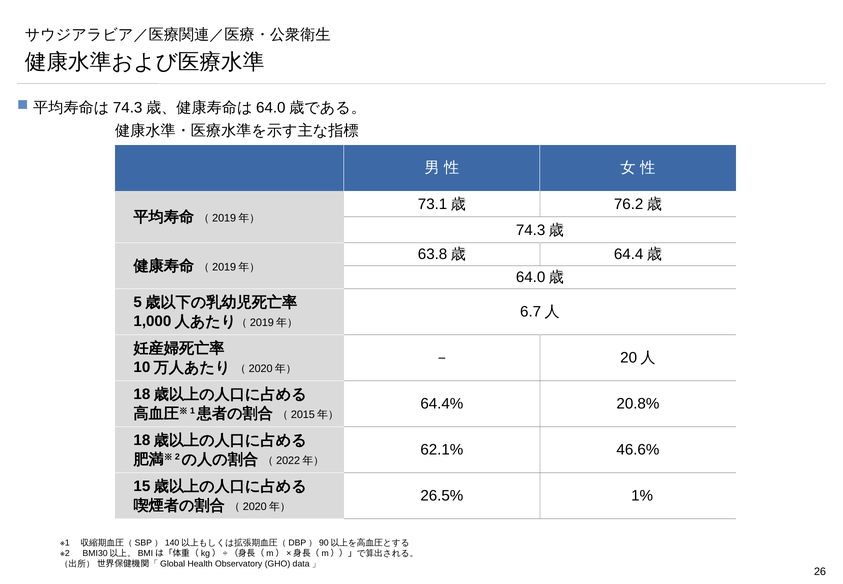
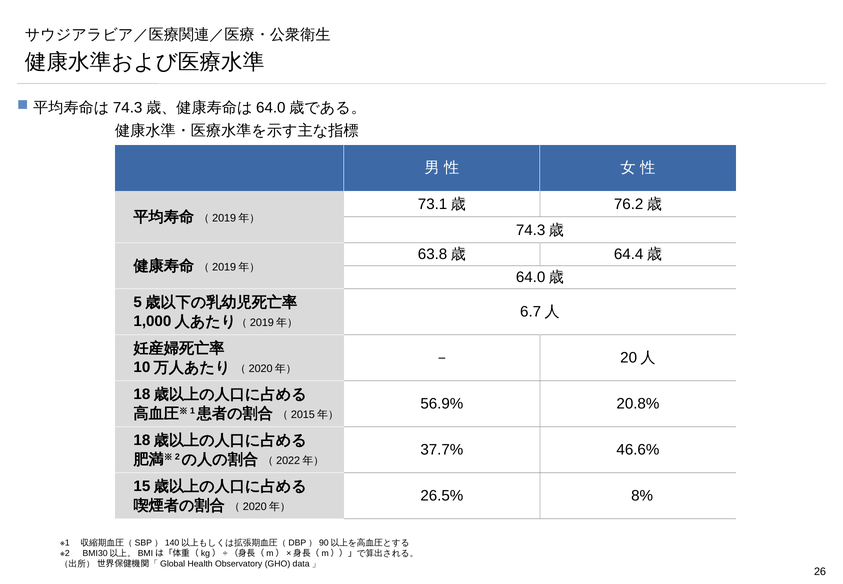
64.4%: 64.4% -> 56.9% (442, 404)
62.1%: 62.1% -> 37.7% (442, 450)
1%: 1% -> 8% (642, 496)
